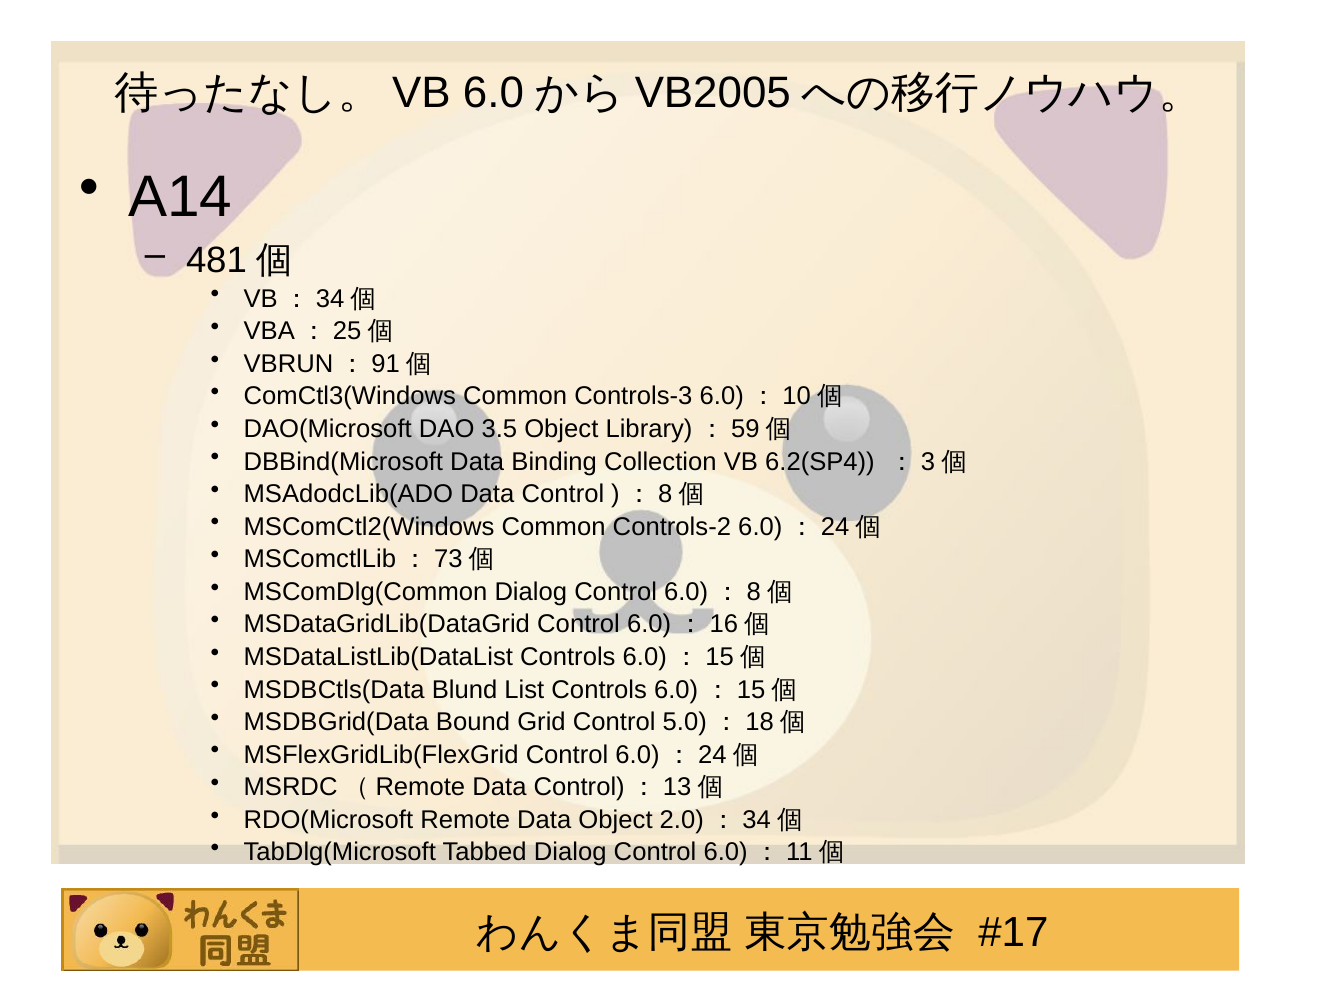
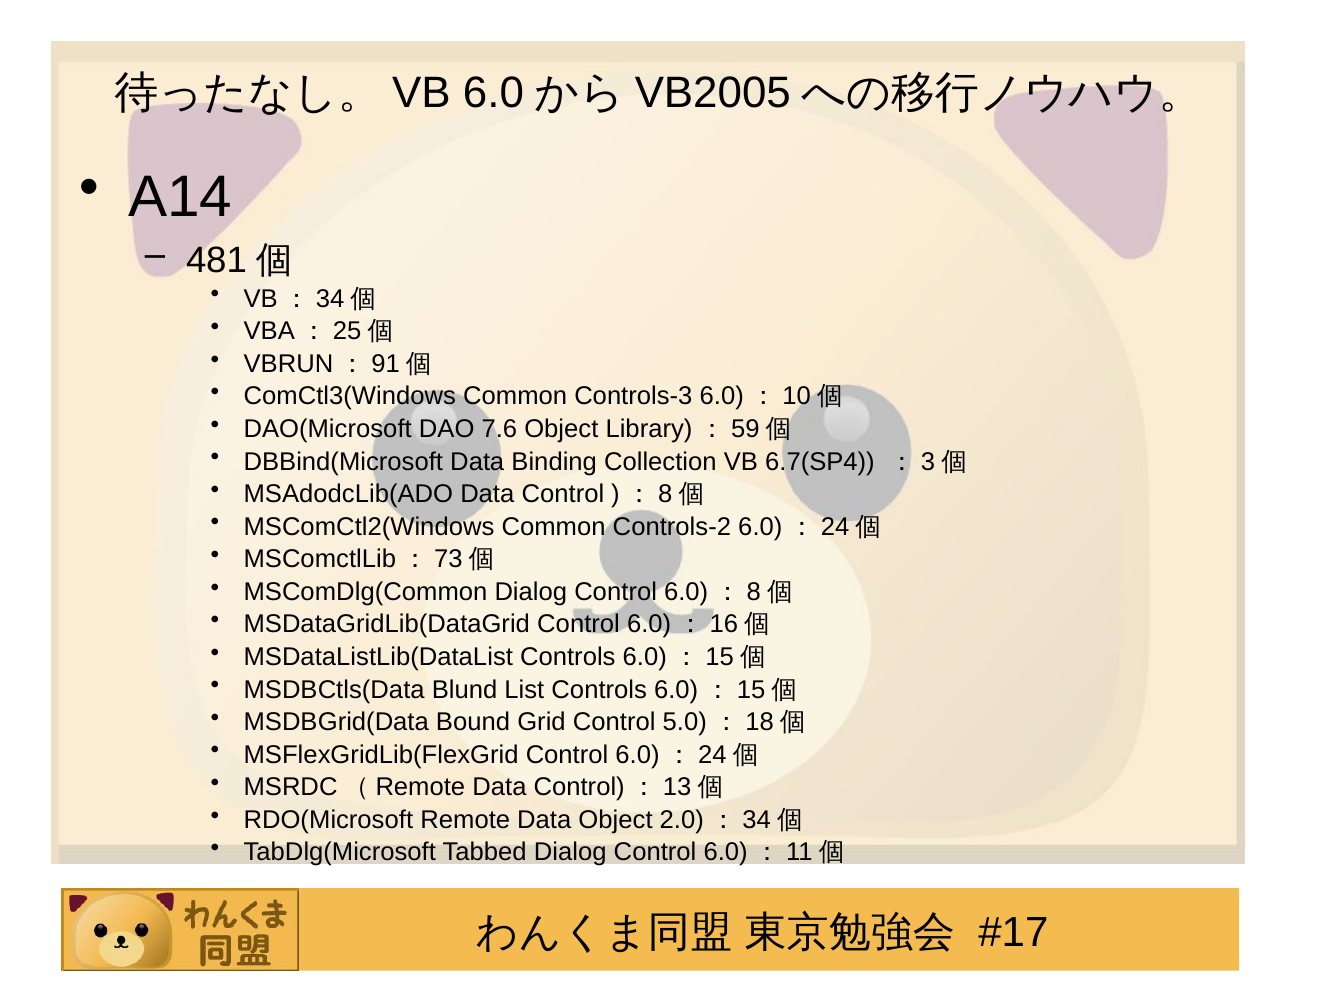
3.5: 3.5 -> 7.6 (499, 429)
6.2(SP4: 6.2(SP4 -> 6.7(SP4 (820, 461)
